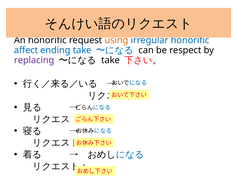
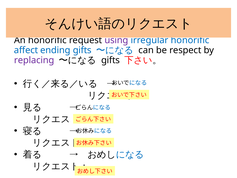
using colour: orange -> purple (116, 40)
ending take: take -> gifts (82, 50)
take: take -> gifts (111, 60)
